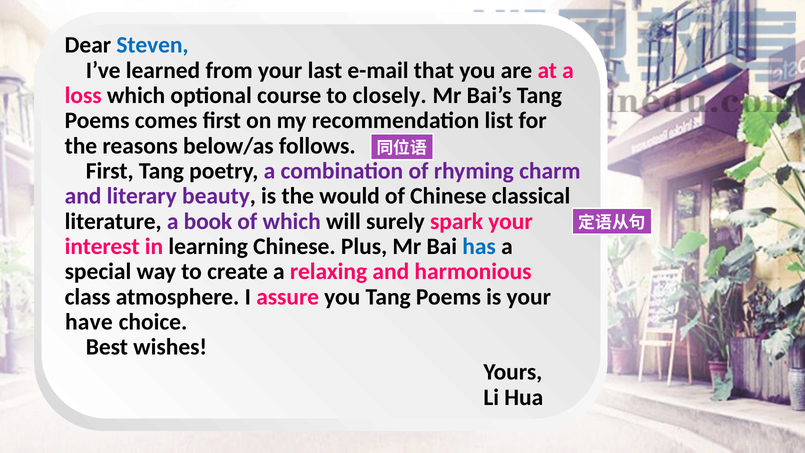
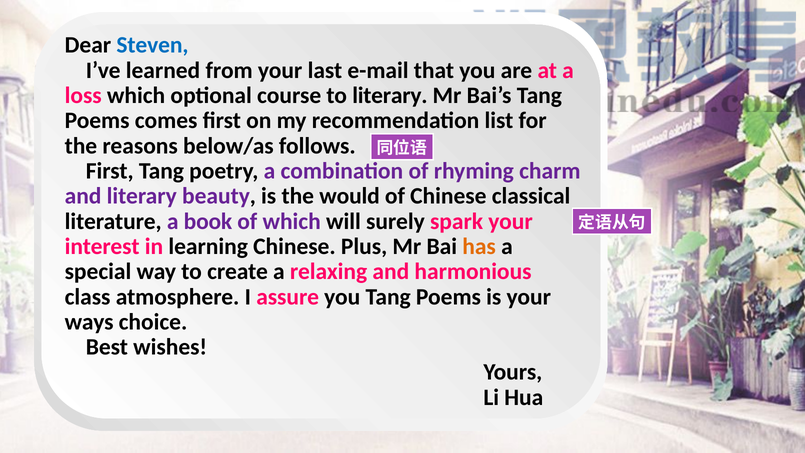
to closely: closely -> literary (390, 95)
has colour: blue -> orange (479, 246)
have: have -> ways (89, 322)
